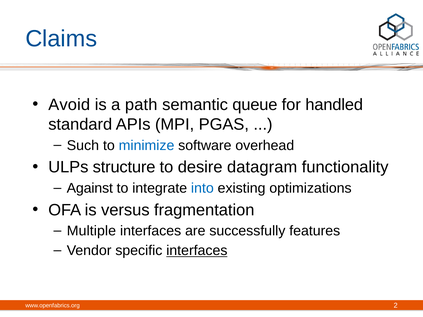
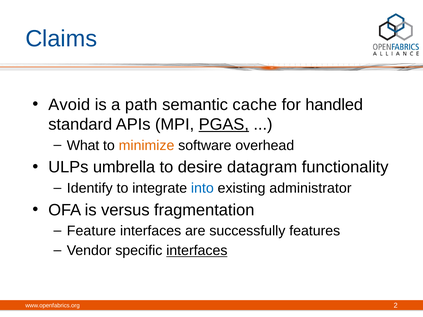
queue: queue -> cache (255, 105)
PGAS underline: none -> present (224, 125)
Such: Such -> What (83, 146)
minimize colour: blue -> orange (147, 146)
structure: structure -> umbrella (124, 167)
Against: Against -> Identify (90, 188)
optimizations: optimizations -> administrator (310, 188)
Multiple: Multiple -> Feature (91, 231)
